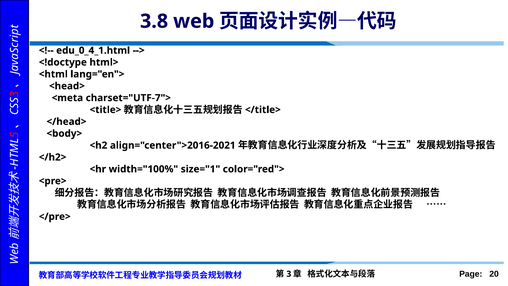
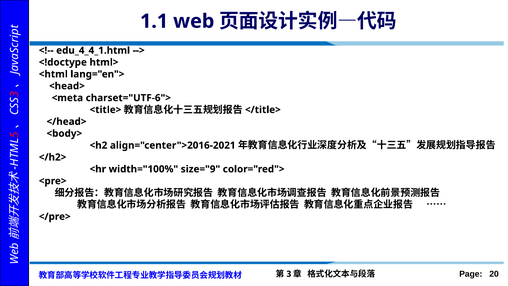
3.8: 3.8 -> 1.1 (154, 21)
edu_0_4_1.html: edu_0_4_1.html -> edu_4_4_1.html (93, 50)
charset="UTF-7">: charset="UTF-7"> -> charset="UTF-6"> (128, 98)
size="1: size="1 -> size="9 (200, 169)
